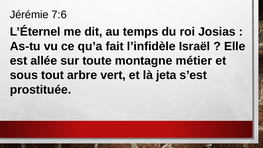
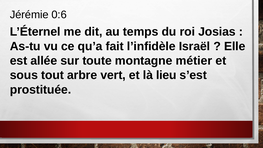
7:6: 7:6 -> 0:6 (59, 15)
jeta: jeta -> lieu (166, 75)
